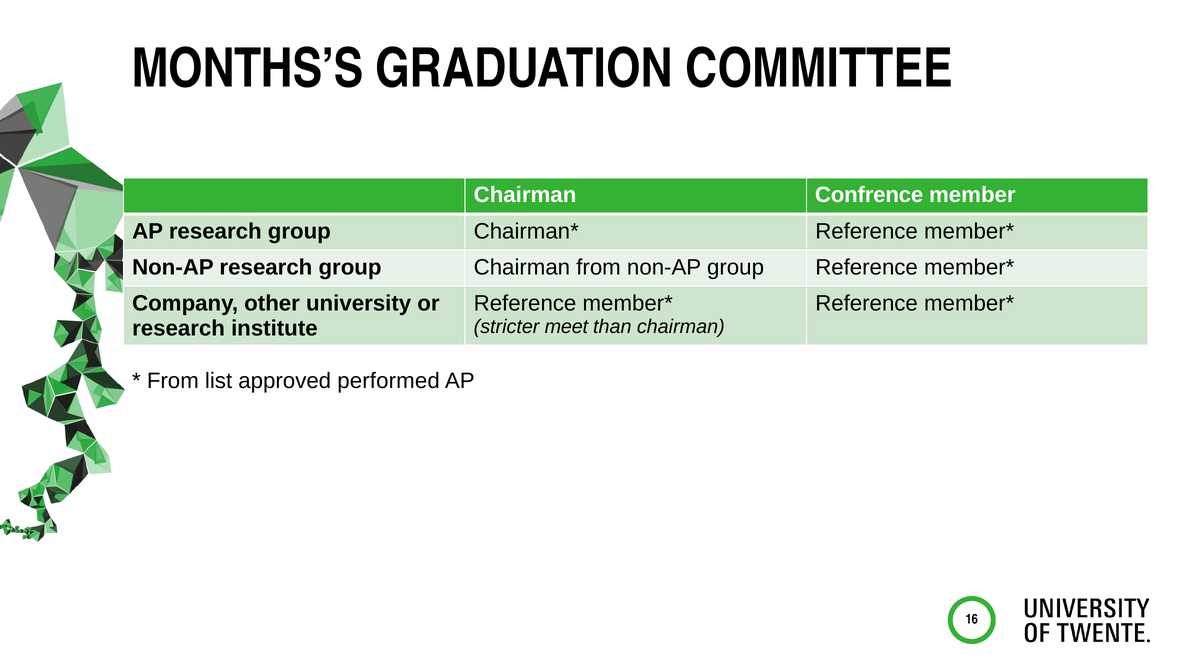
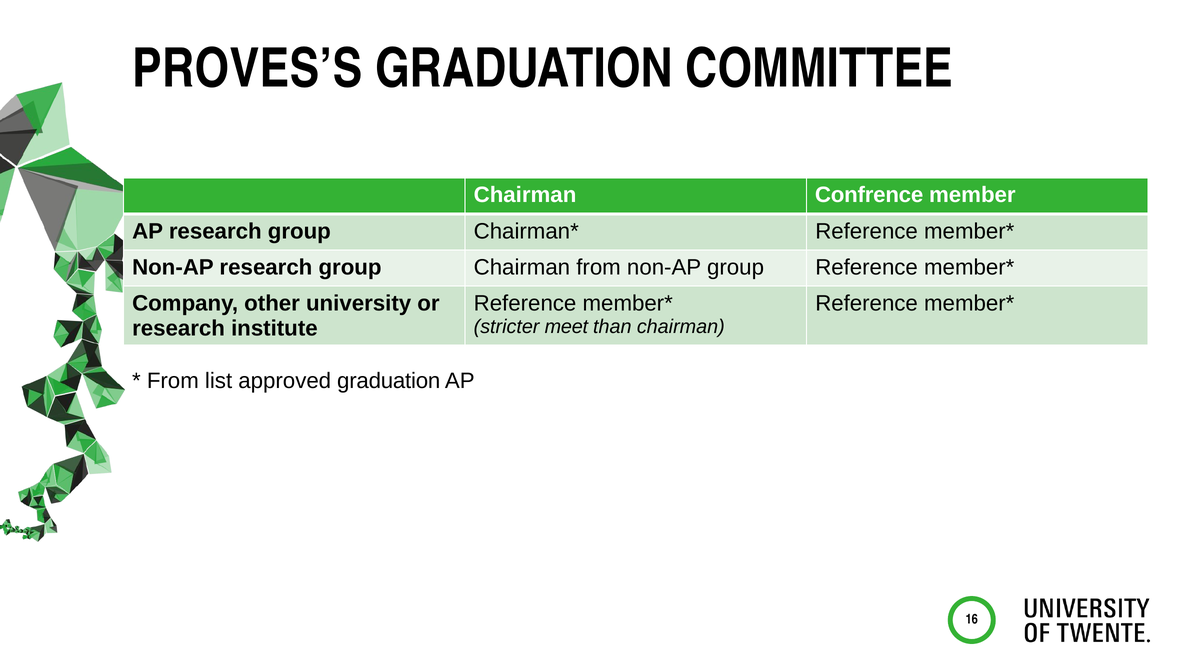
MONTHS’S: MONTHS’S -> PROVES’S (247, 69)
approved performed: performed -> graduation (389, 381)
